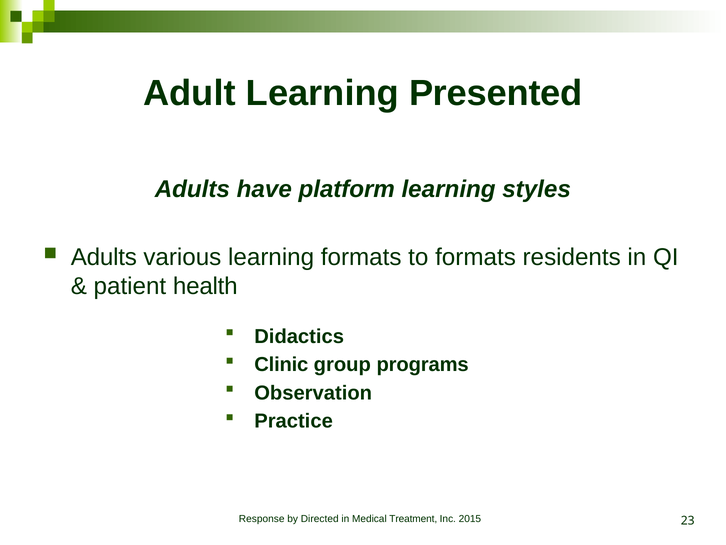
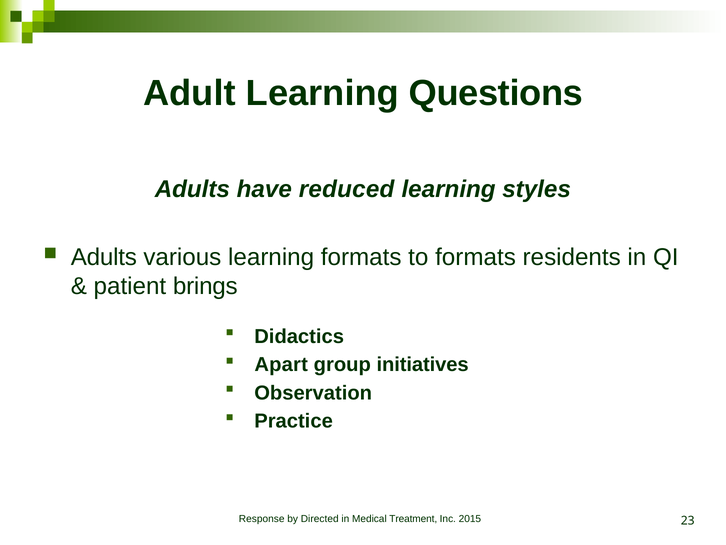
Presented: Presented -> Questions (496, 93)
platform: platform -> reduced (347, 189)
health: health -> brings (205, 286)
Clinic: Clinic -> Apart (281, 364)
programs: programs -> initiatives (423, 364)
